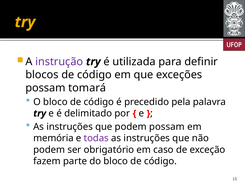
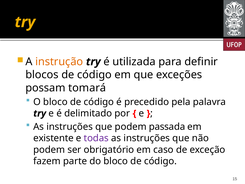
instrução colour: purple -> orange (59, 62)
podem possam: possam -> passada (167, 127)
memória: memória -> existente (53, 138)
